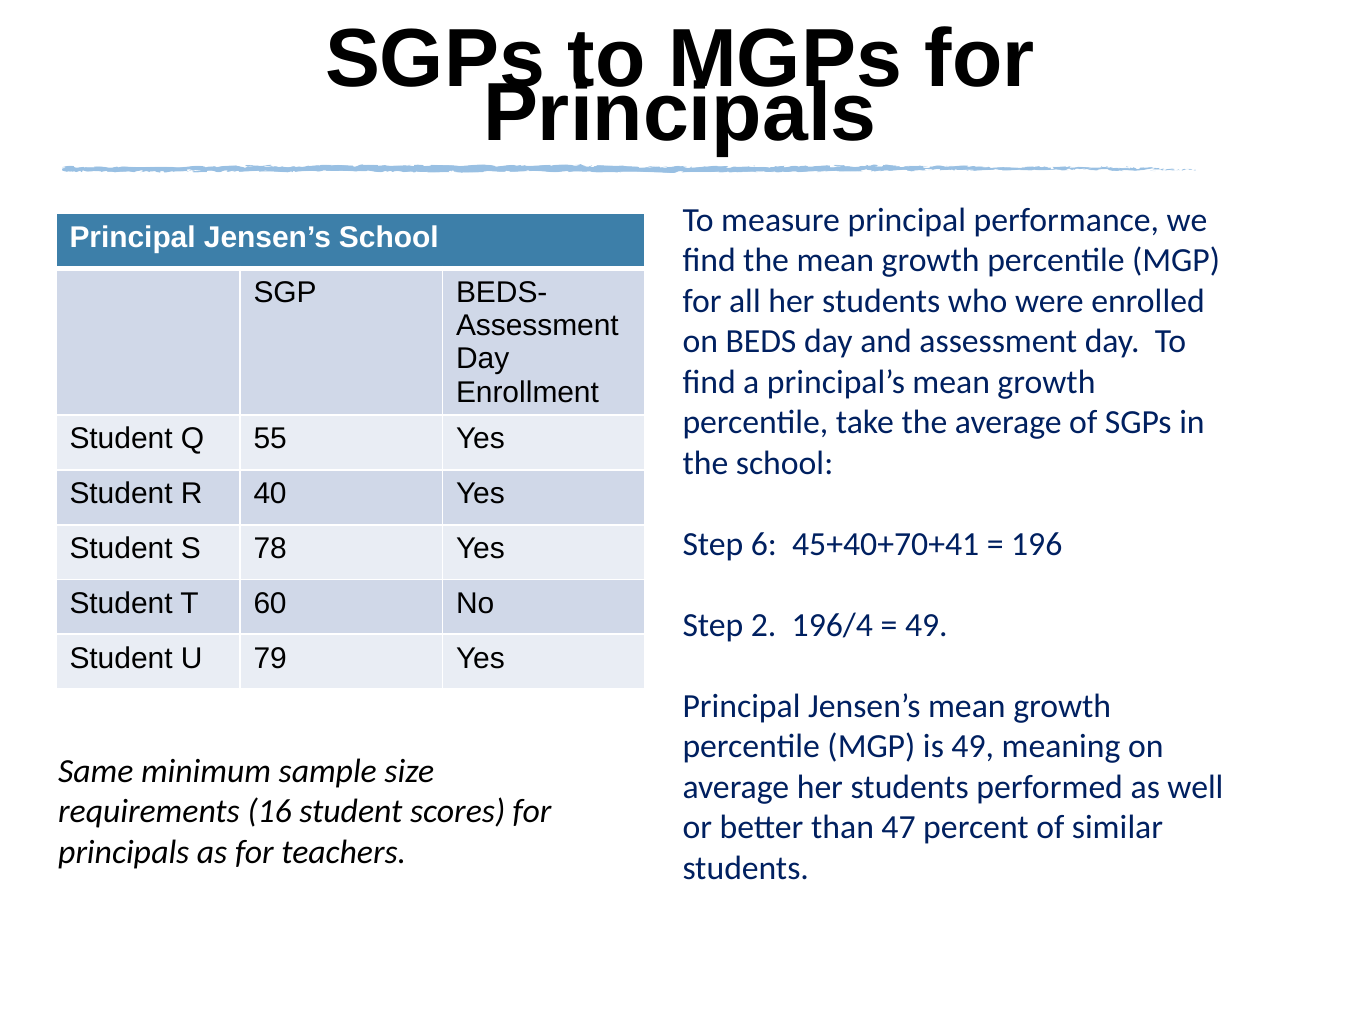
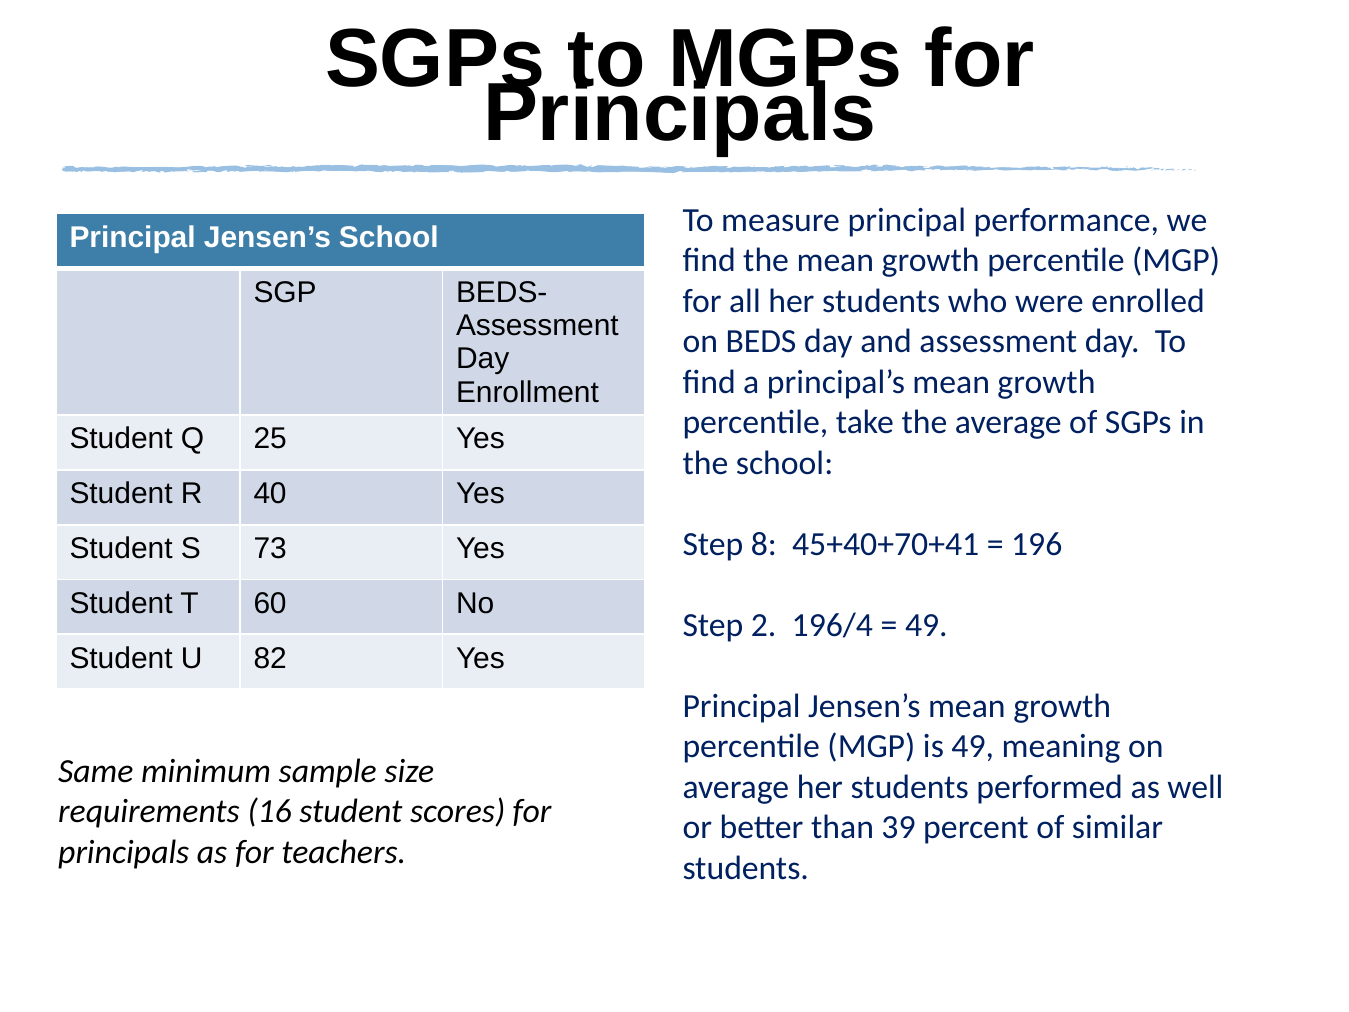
55: 55 -> 25 (270, 439)
6: 6 -> 8 (764, 544)
78: 78 -> 73 (270, 548)
79: 79 -> 82 (270, 658)
47: 47 -> 39 (899, 827)
